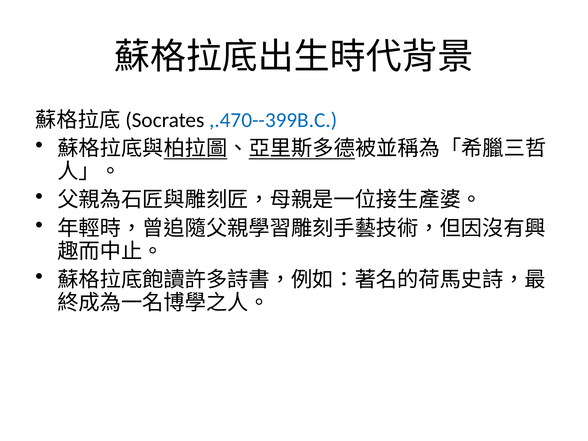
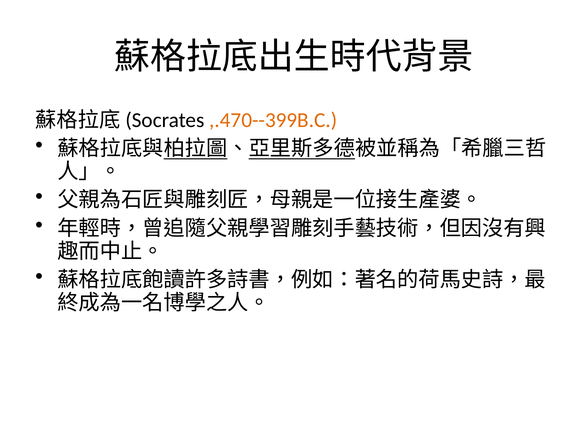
,.470--399B.C colour: blue -> orange (273, 120)
